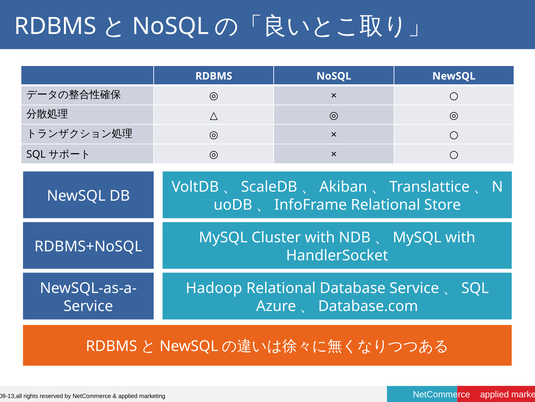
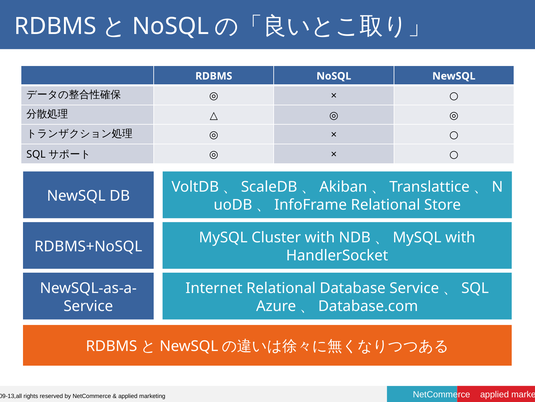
Hadoop: Hadoop -> Internet (214, 288)
